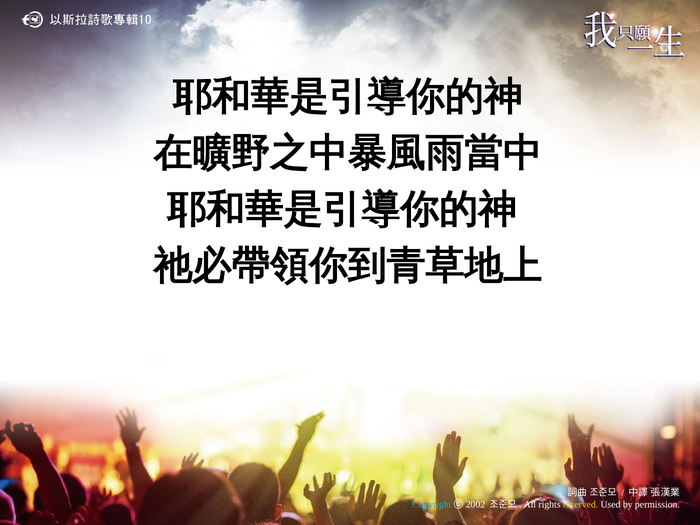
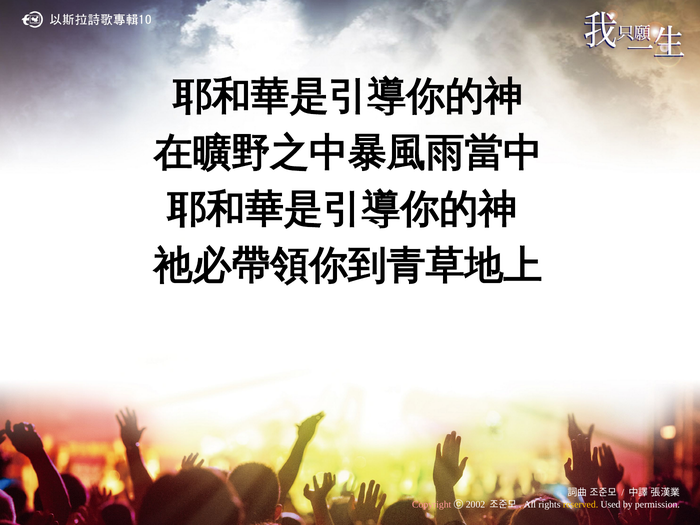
Copyright colour: light blue -> pink (432, 504)
